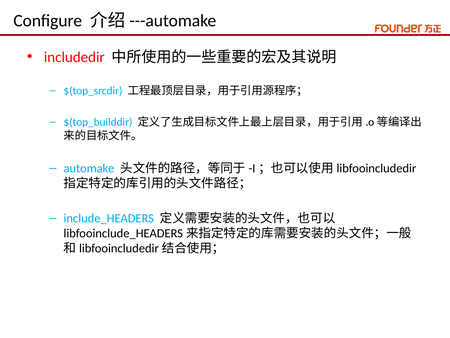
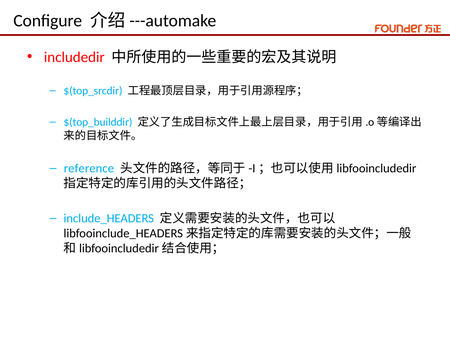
automake: automake -> reference (89, 168)
